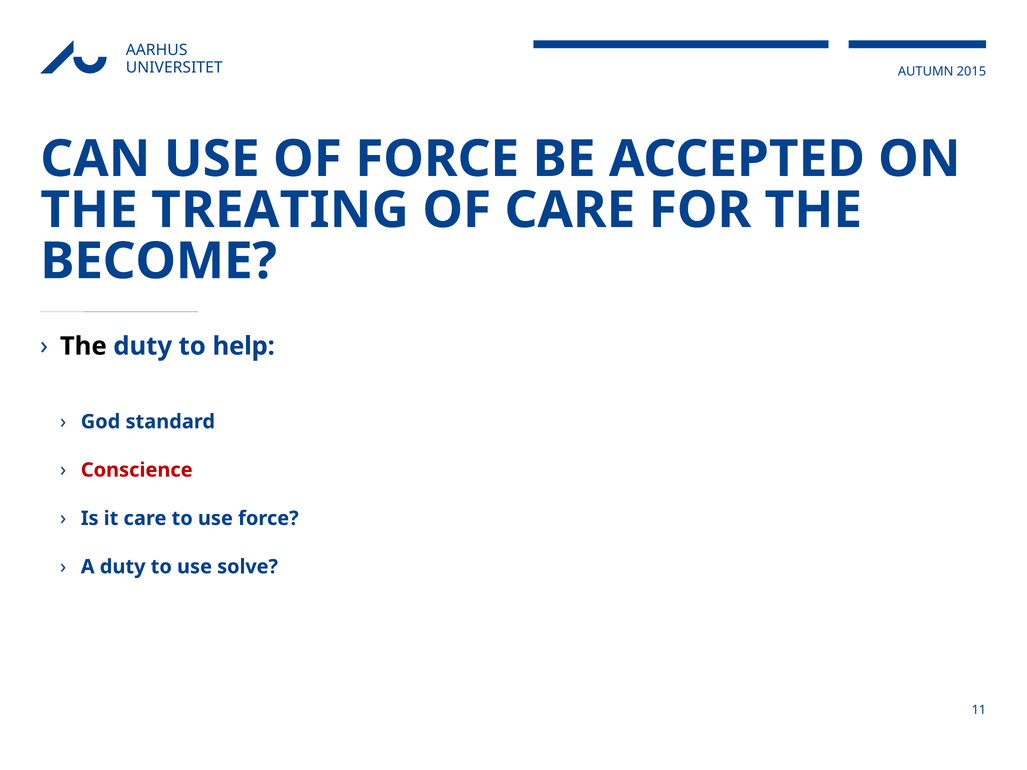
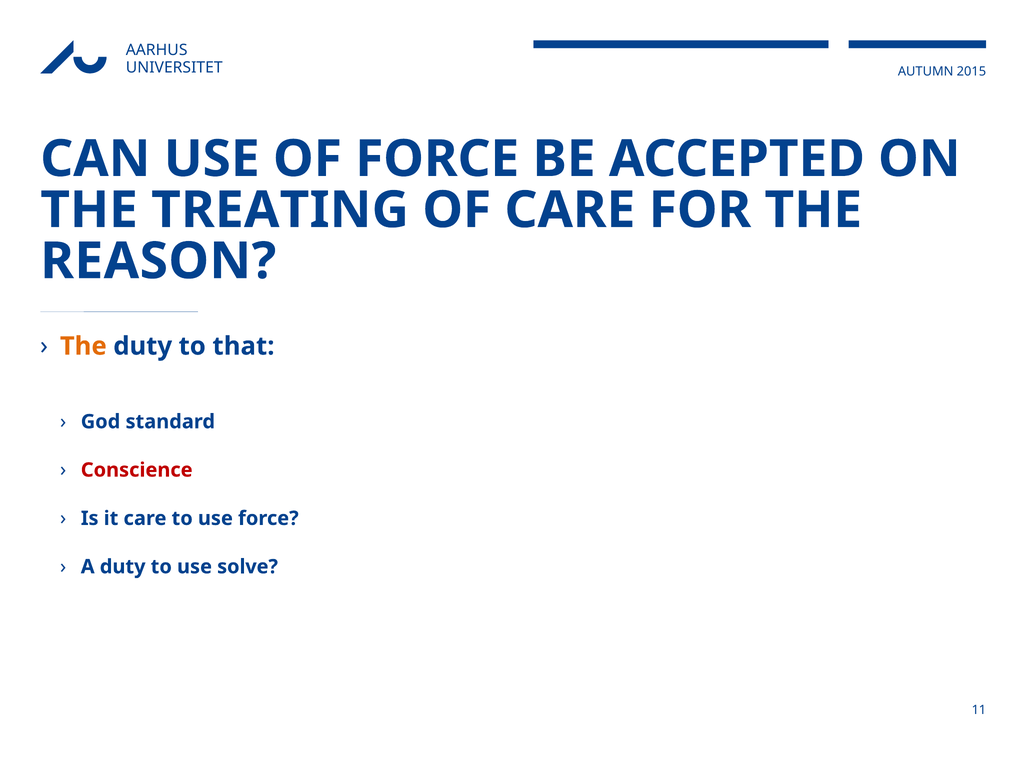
BECOME: BECOME -> REASON (158, 261)
The colour: black -> orange (83, 346)
help: help -> that (244, 346)
